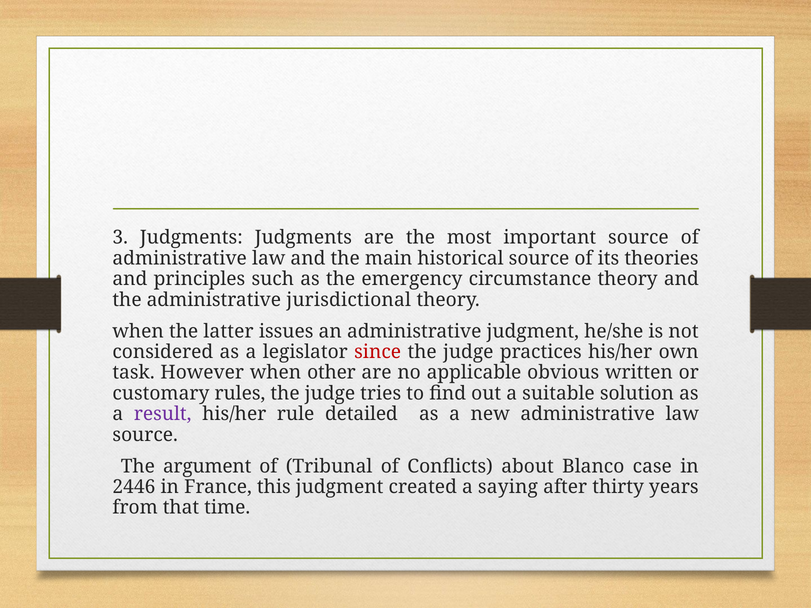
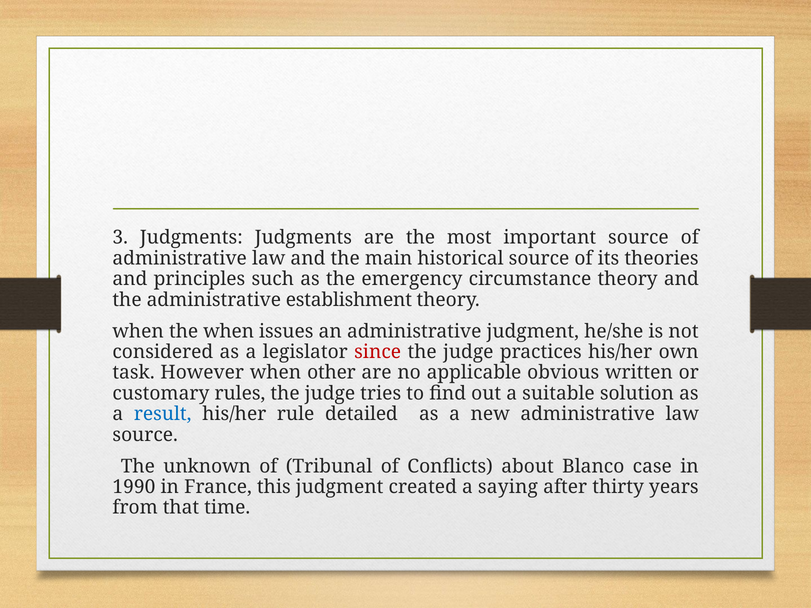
jurisdictional: jurisdictional -> establishment (349, 300)
the latter: latter -> when (229, 331)
result colour: purple -> blue (163, 414)
argument: argument -> unknown (207, 466)
2446: 2446 -> 1990 (134, 487)
